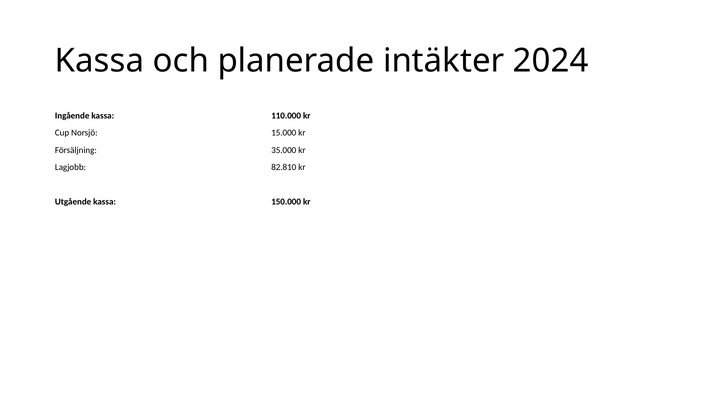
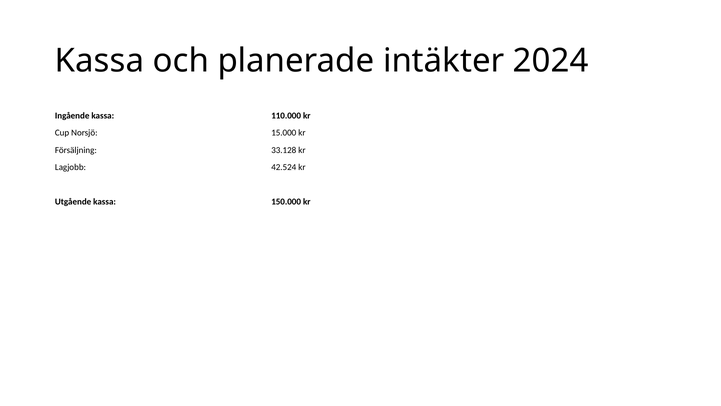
35.000: 35.000 -> 33.128 (284, 150)
82.810: 82.810 -> 42.524 (284, 167)
